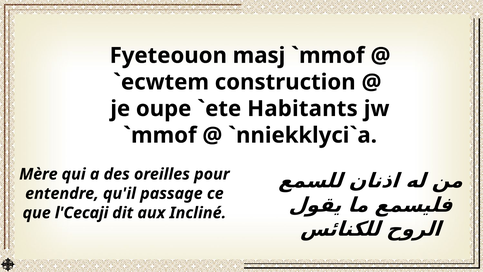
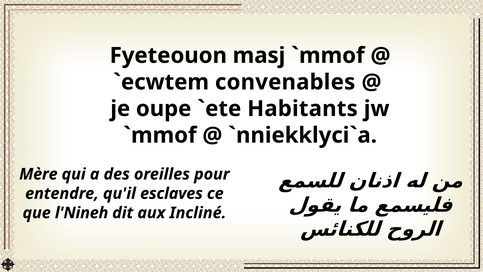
construction: construction -> convenables (285, 82)
passage: passage -> esclaves (171, 193)
l'Cecaji: l'Cecaji -> l'Nineh (82, 213)
